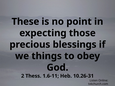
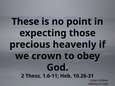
blessings: blessings -> heavenly (75, 45)
things: things -> crown (47, 56)
